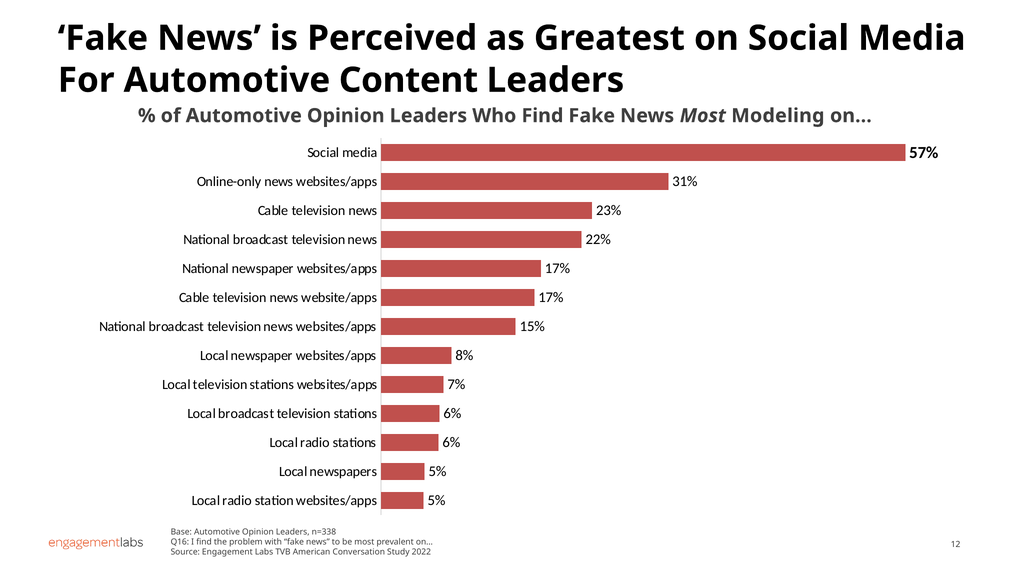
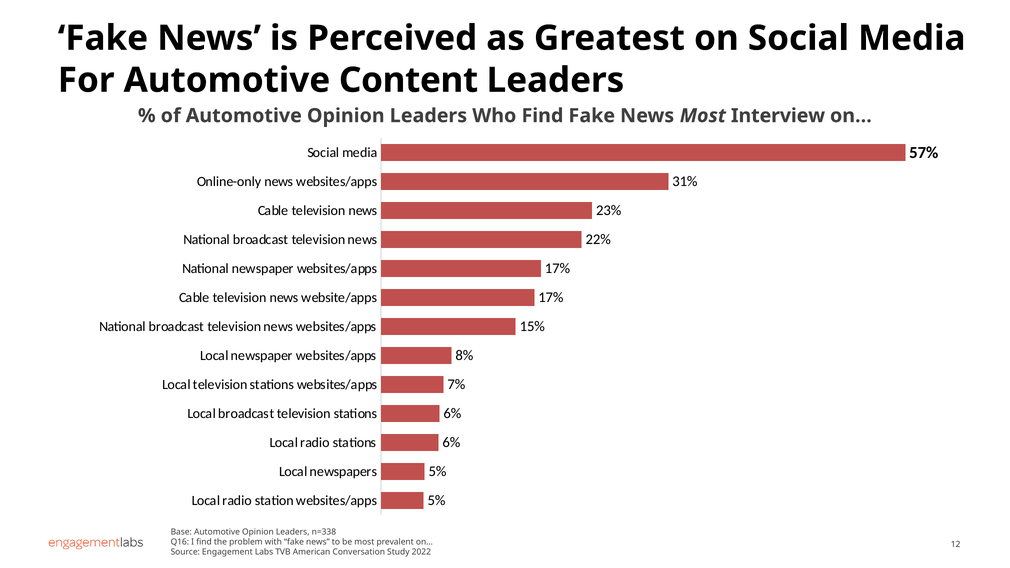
Modeling: Modeling -> Interview (778, 116)
